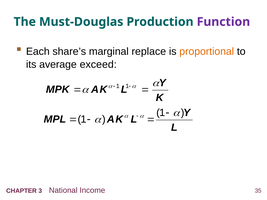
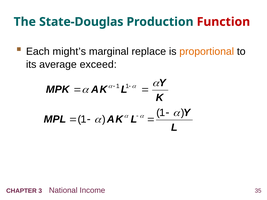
Must-Douglas: Must-Douglas -> State-Douglas (81, 22)
Function colour: purple -> red (223, 22)
share’s: share’s -> might’s (69, 51)
